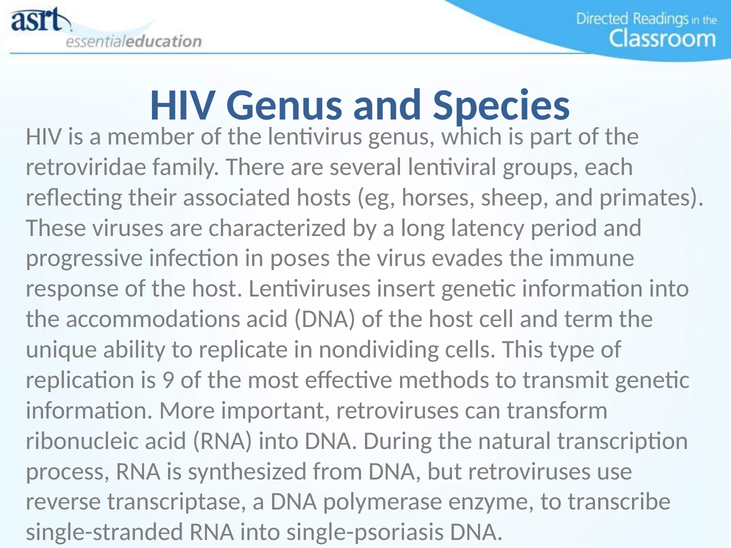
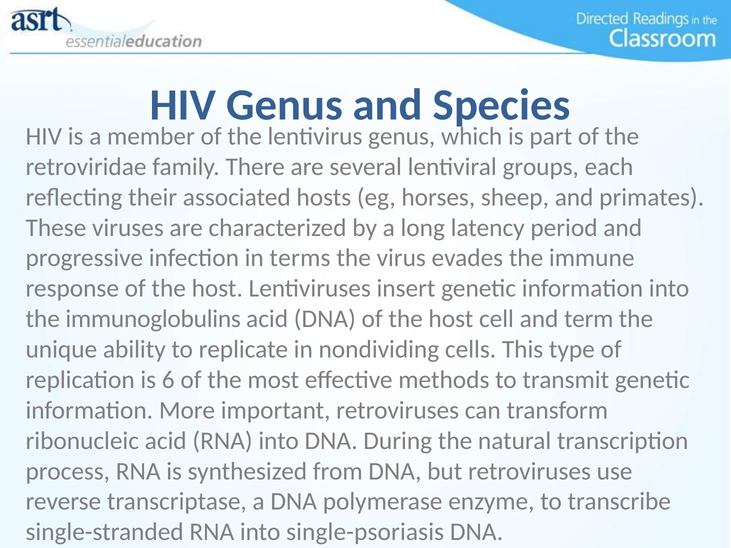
poses: poses -> terms (300, 258)
accommodations: accommodations -> immunoglobulins (153, 319)
9: 9 -> 6 (168, 380)
